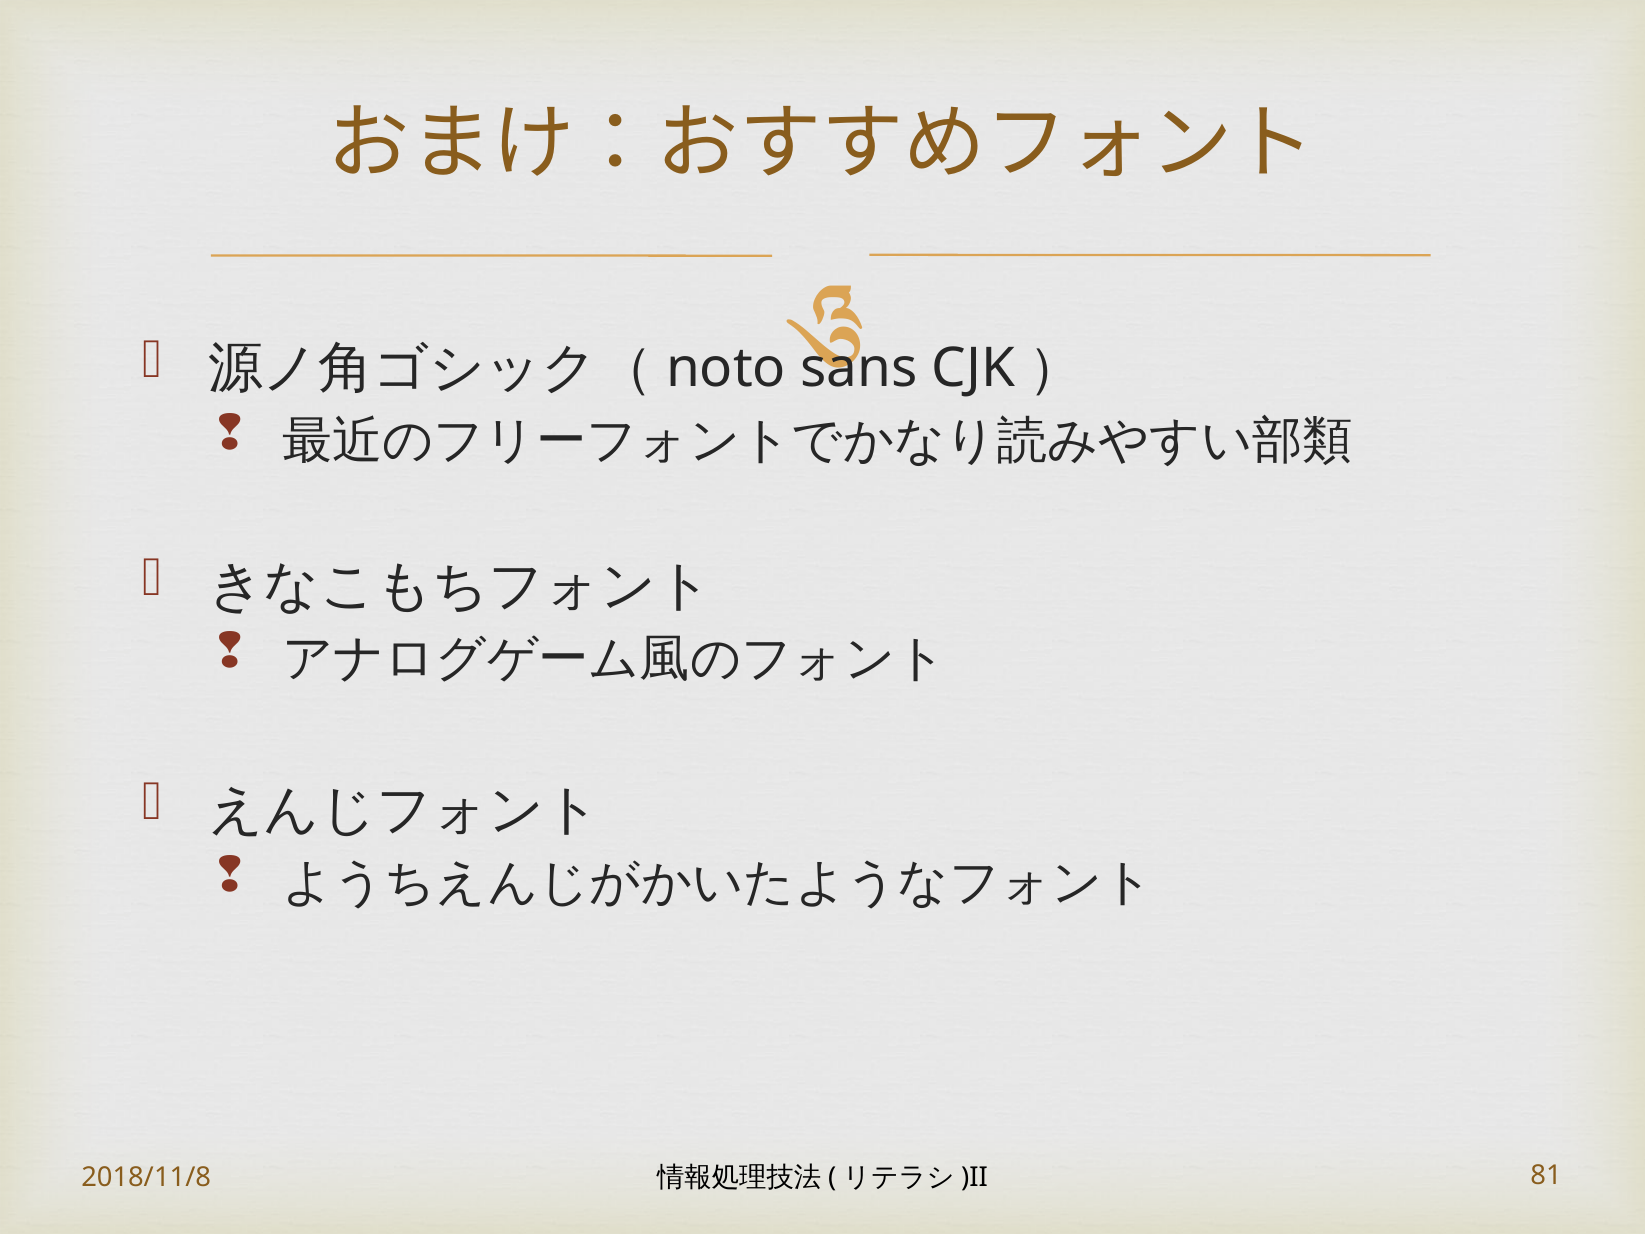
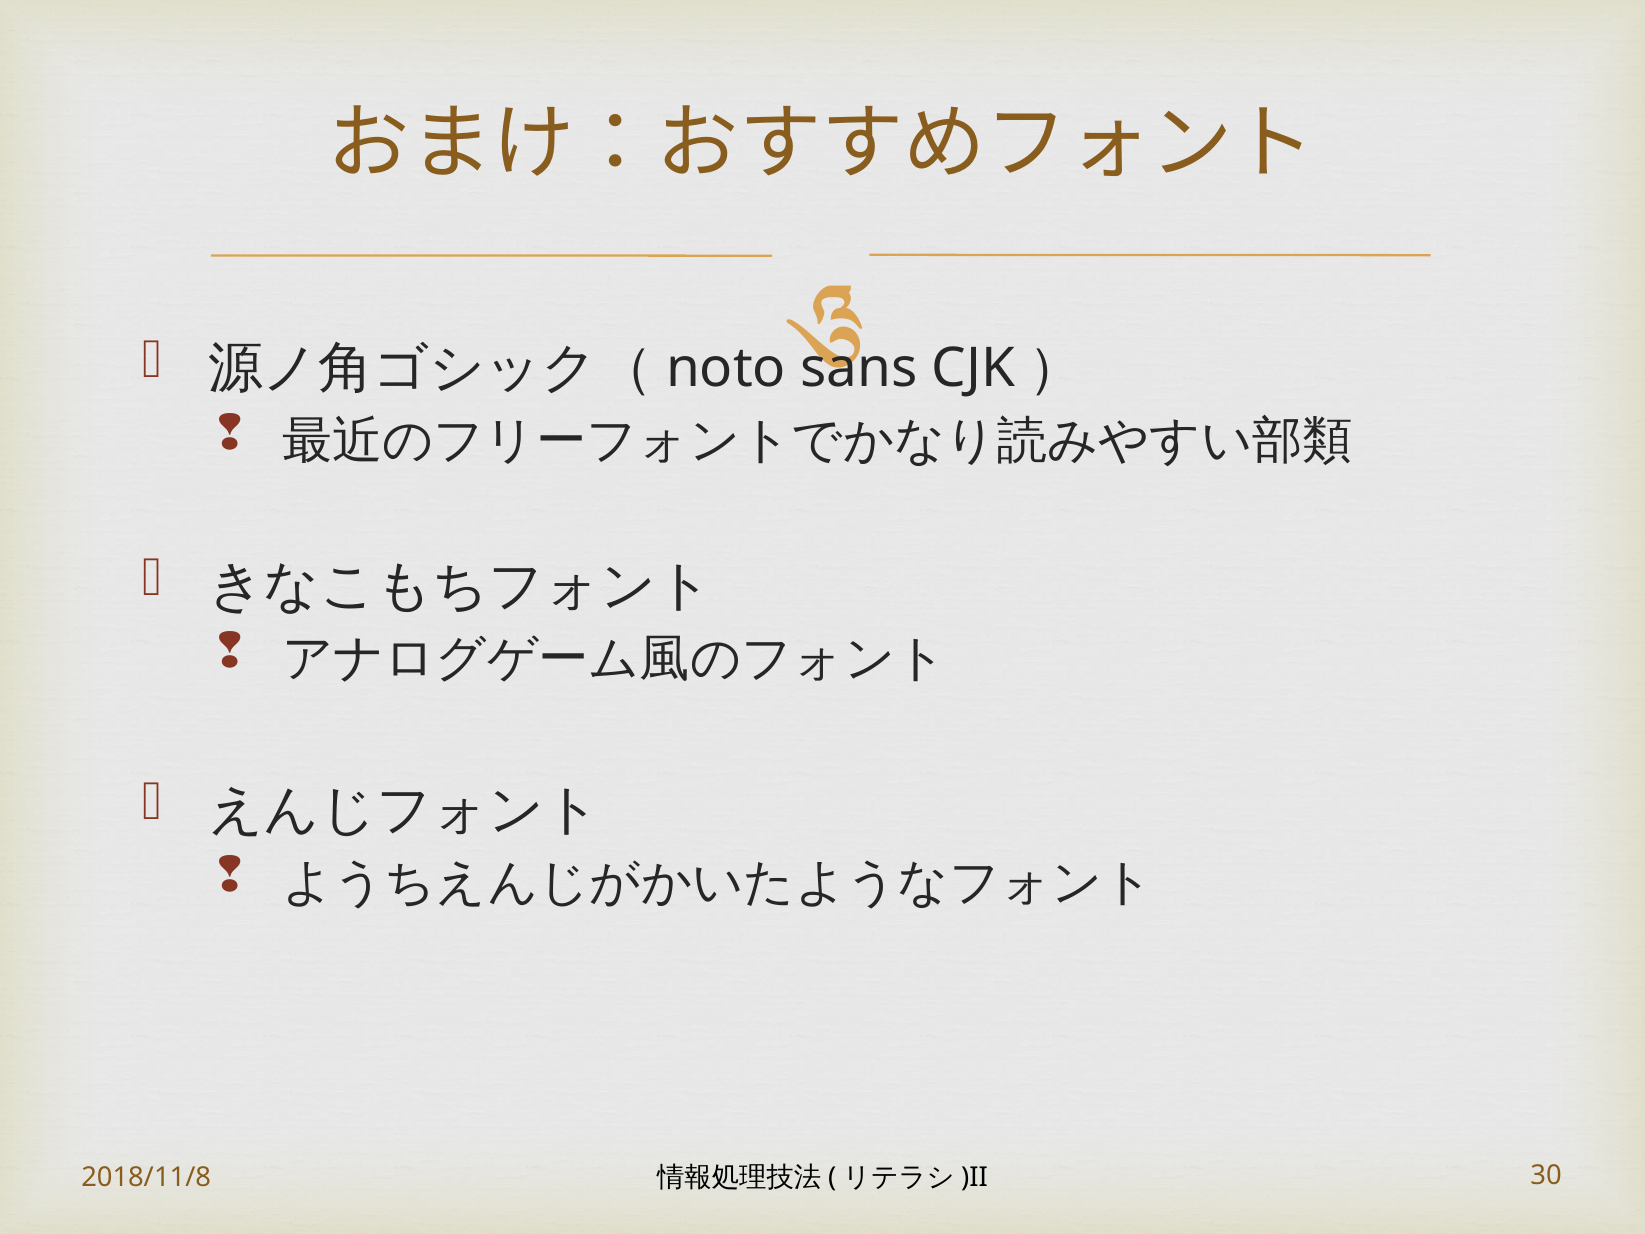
81: 81 -> 30 (1546, 1175)
